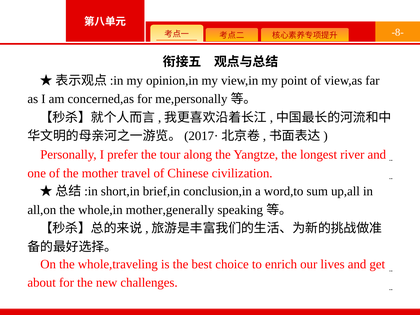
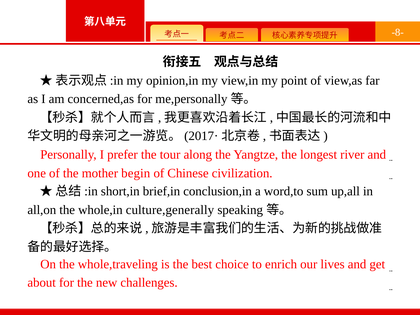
travel: travel -> begin (136, 173)
mother,generally: mother,generally -> culture,generally (170, 210)
